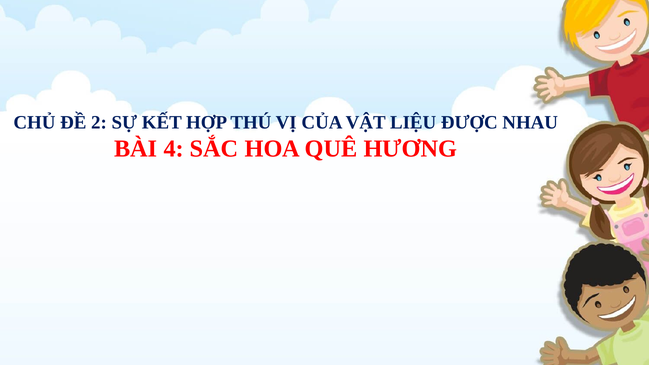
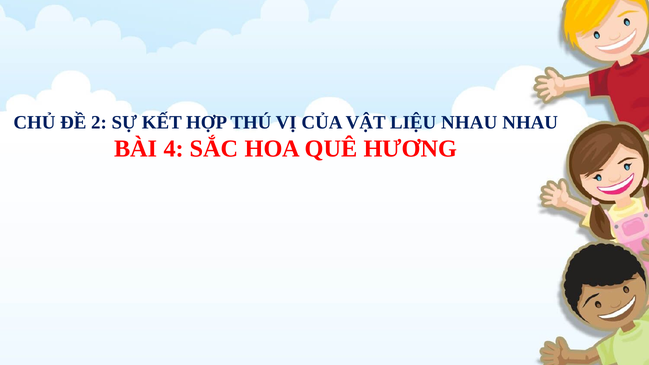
LIỆU ĐƯỢC: ĐƯỢC -> NHAU (469, 123)
